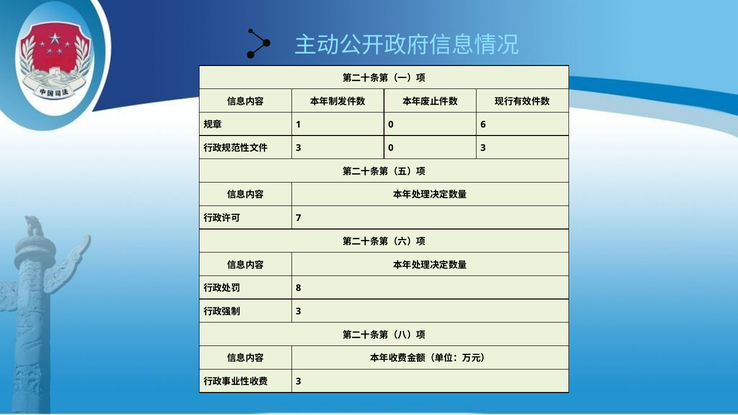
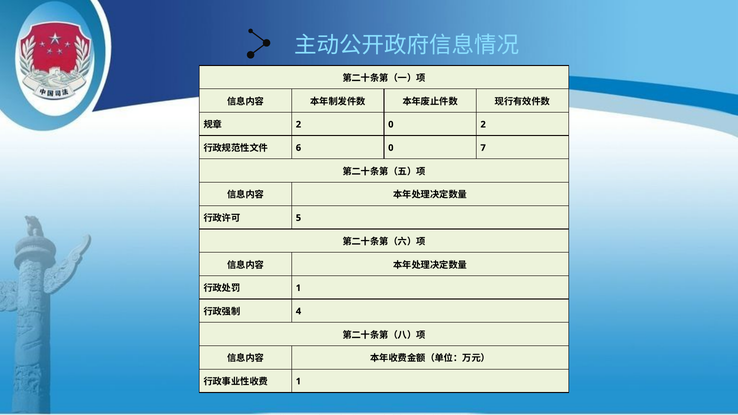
1: 1 -> 2 (298, 124)
0 6: 6 -> 2 (483, 124)
3: 3 -> 6 (298, 148)
0 3: 3 -> 7 (483, 148)
7: 7 -> 5 (298, 218)
8: 8 -> 1 (298, 288)
3: 3 -> 4 (298, 311)
3: 3 -> 1 (298, 381)
